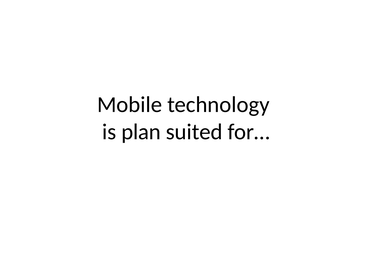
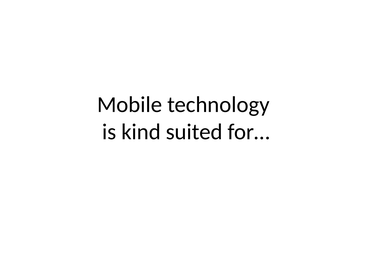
plan: plan -> kind (141, 132)
